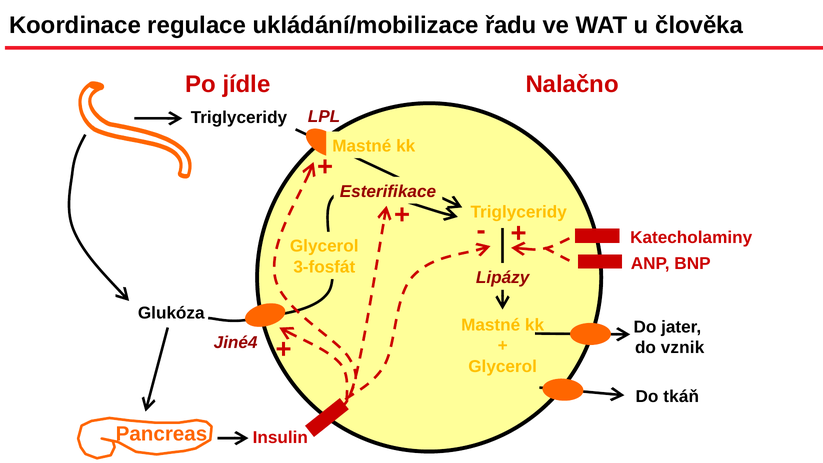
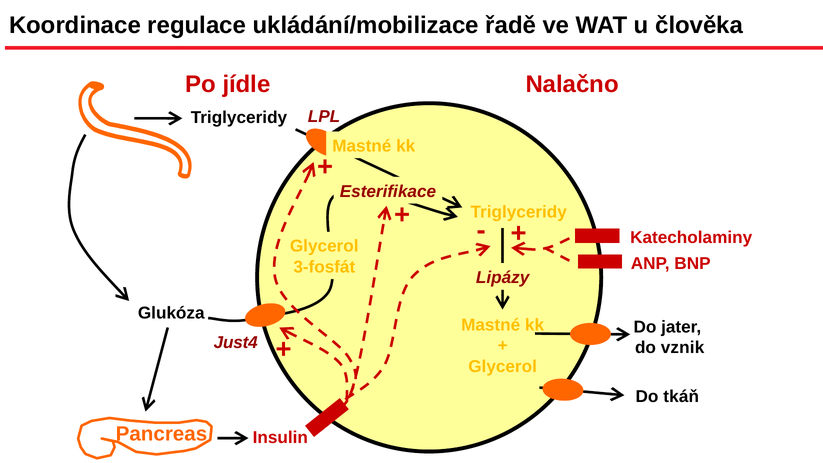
řadu: řadu -> řadě (511, 25)
Jiné4: Jiné4 -> Just4 (236, 343)
